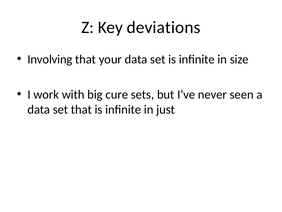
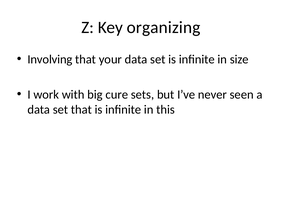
deviations: deviations -> organizing (164, 27)
just: just -> this (166, 109)
